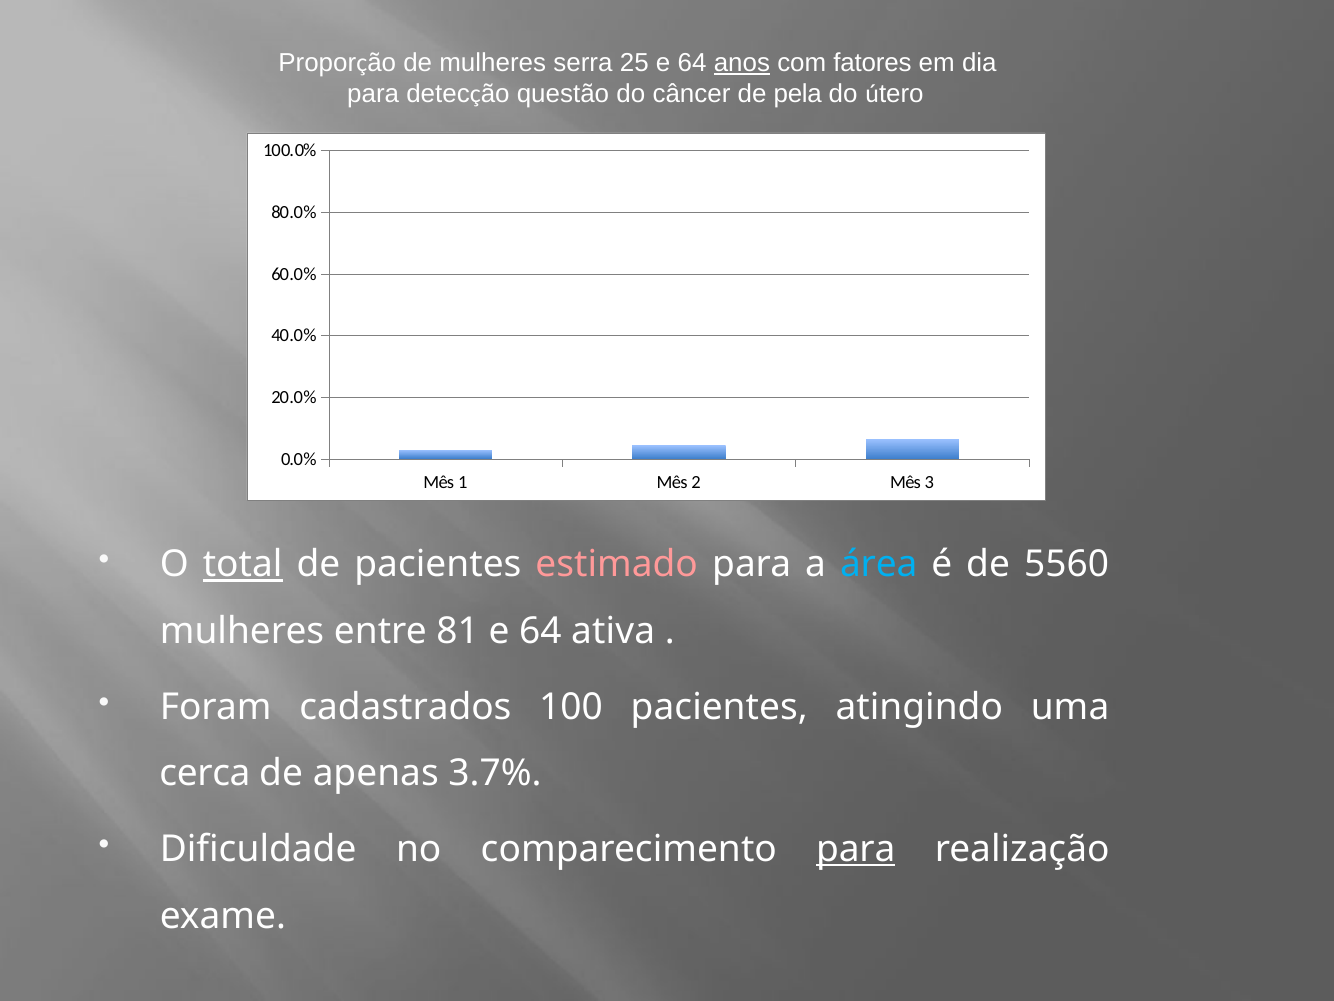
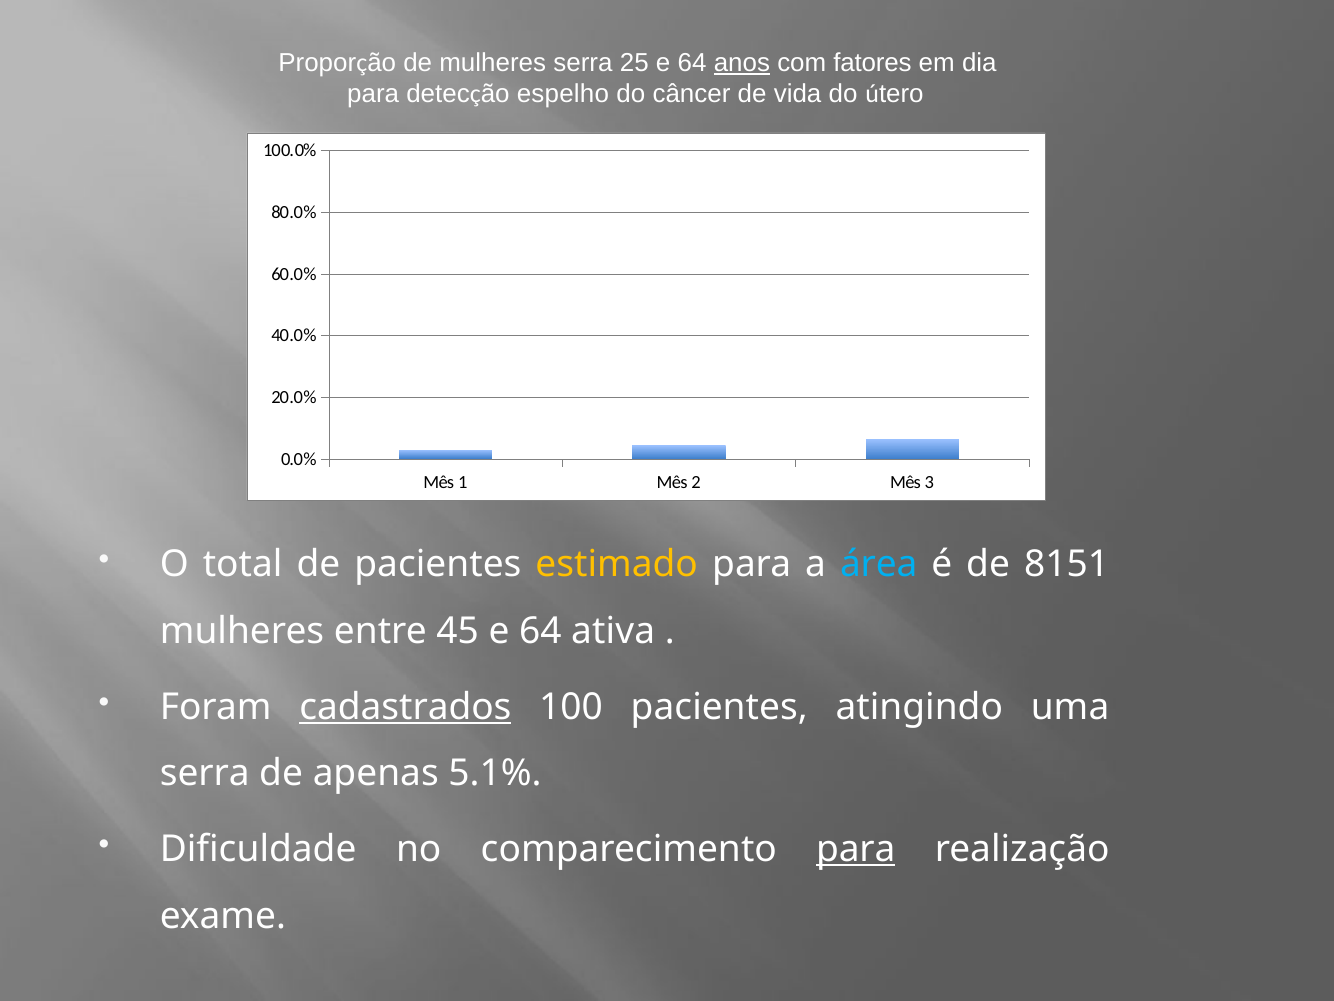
questão: questão -> espelho (563, 94)
pela: pela -> vida (798, 94)
total underline: present -> none (243, 564)
estimado colour: pink -> yellow (617, 564)
5560: 5560 -> 8151 (1067, 564)
81: 81 -> 45 (458, 631)
cadastrados underline: none -> present (405, 707)
cerca: cerca -> serra (205, 773)
3.7%: 3.7% -> 5.1% (495, 773)
